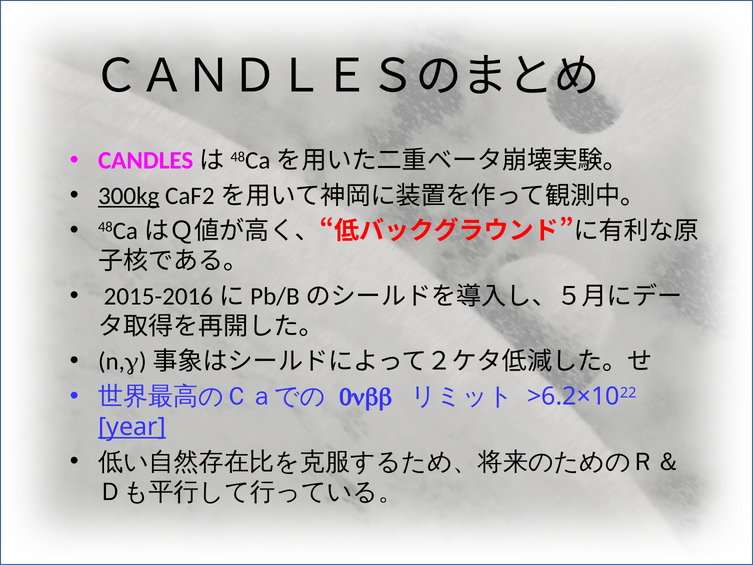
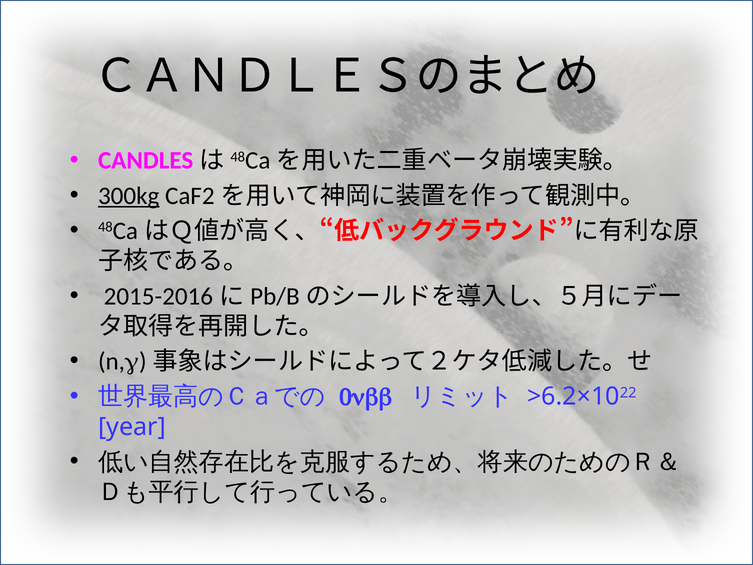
year underline: present -> none (132, 427)
